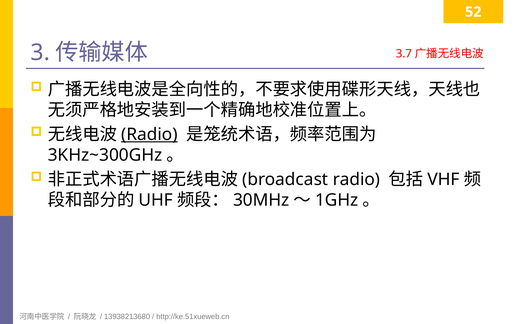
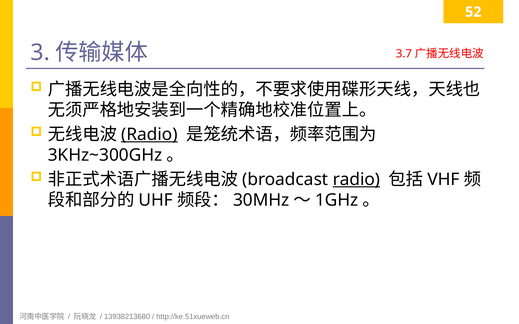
radio underline: none -> present (356, 180)
